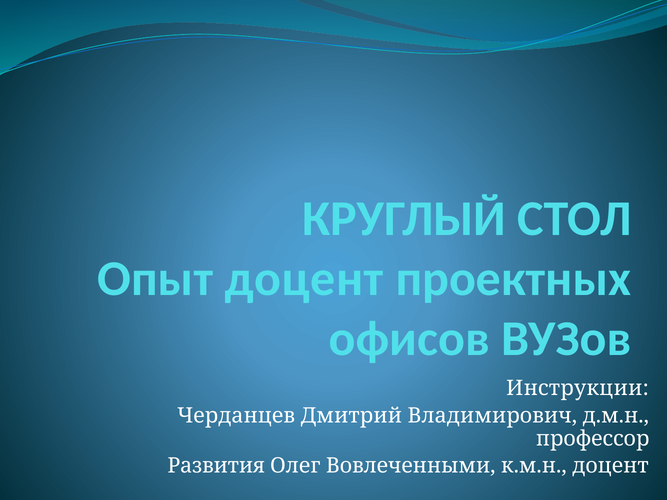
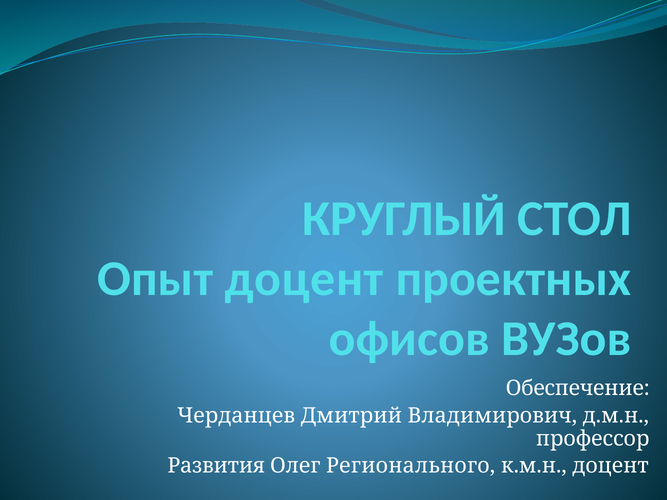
Инструкции: Инструкции -> Обеспечение (578, 388)
Вовлеченными: Вовлеченными -> Регионального (411, 466)
